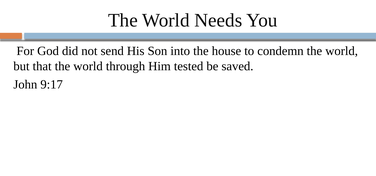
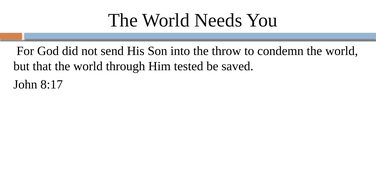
house: house -> throw (227, 51)
9:17: 9:17 -> 8:17 (52, 85)
